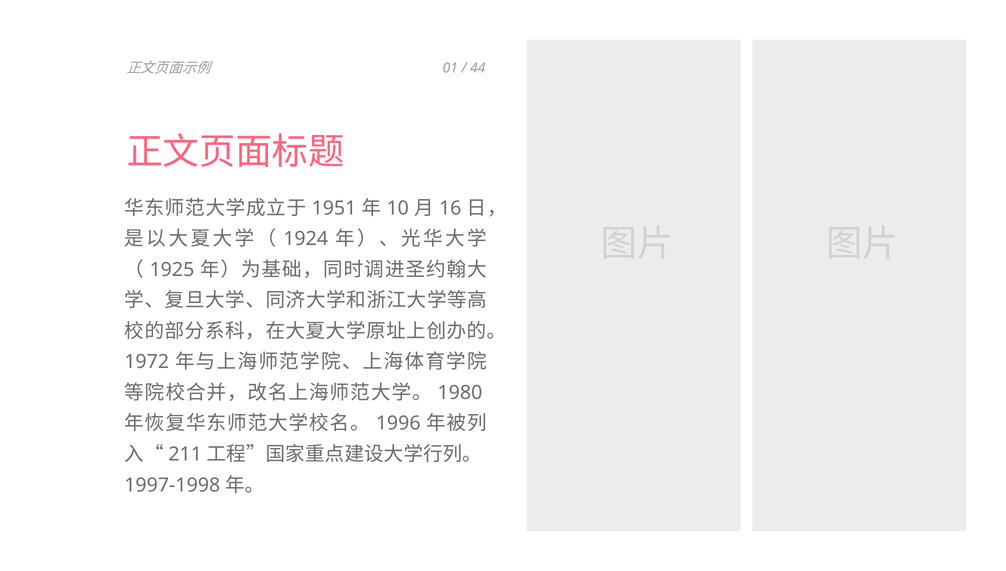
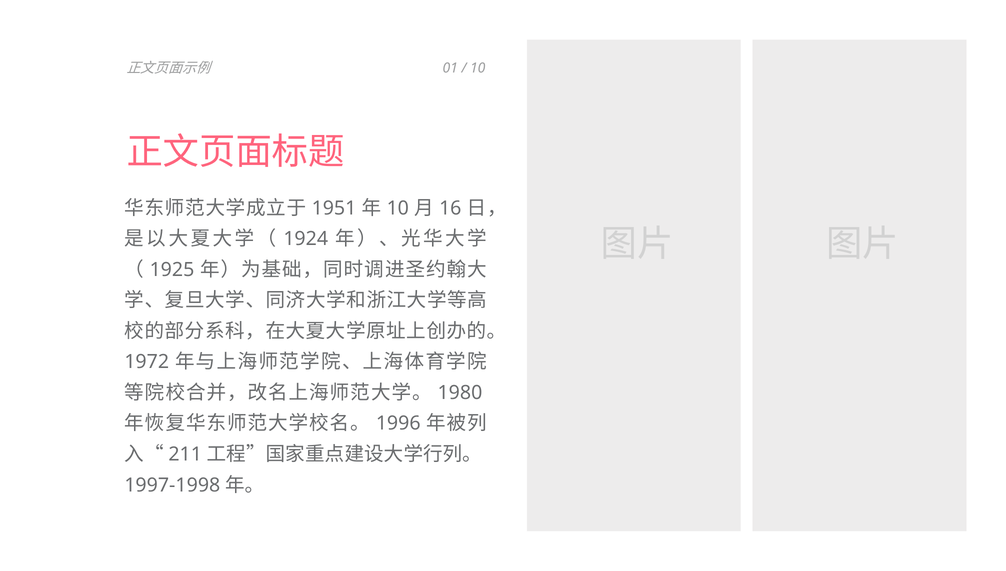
44: 44 -> 10 (478, 68)
